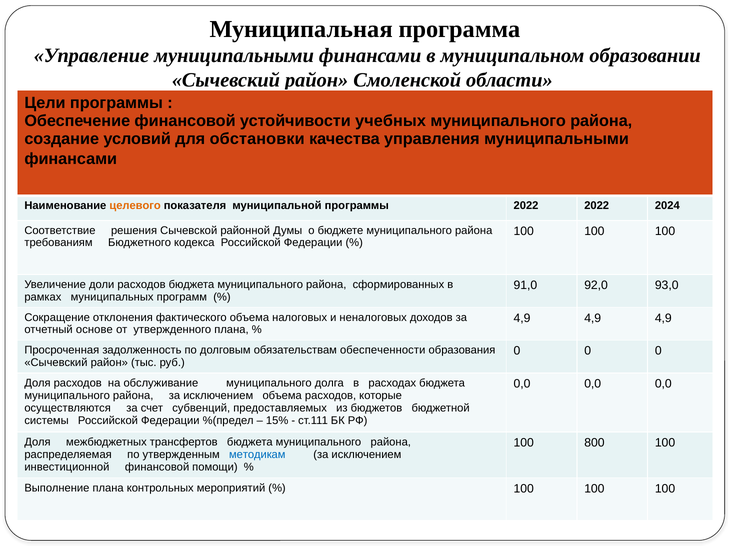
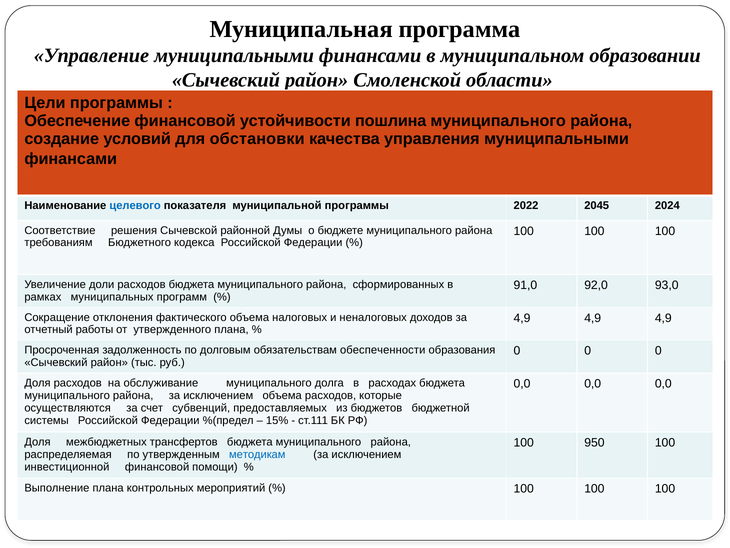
учебных: учебных -> пошлина (391, 121)
целевого colour: orange -> blue (135, 206)
2022 2022: 2022 -> 2045 (597, 206)
основе: основе -> работы (94, 330)
800: 800 -> 950 (594, 442)
